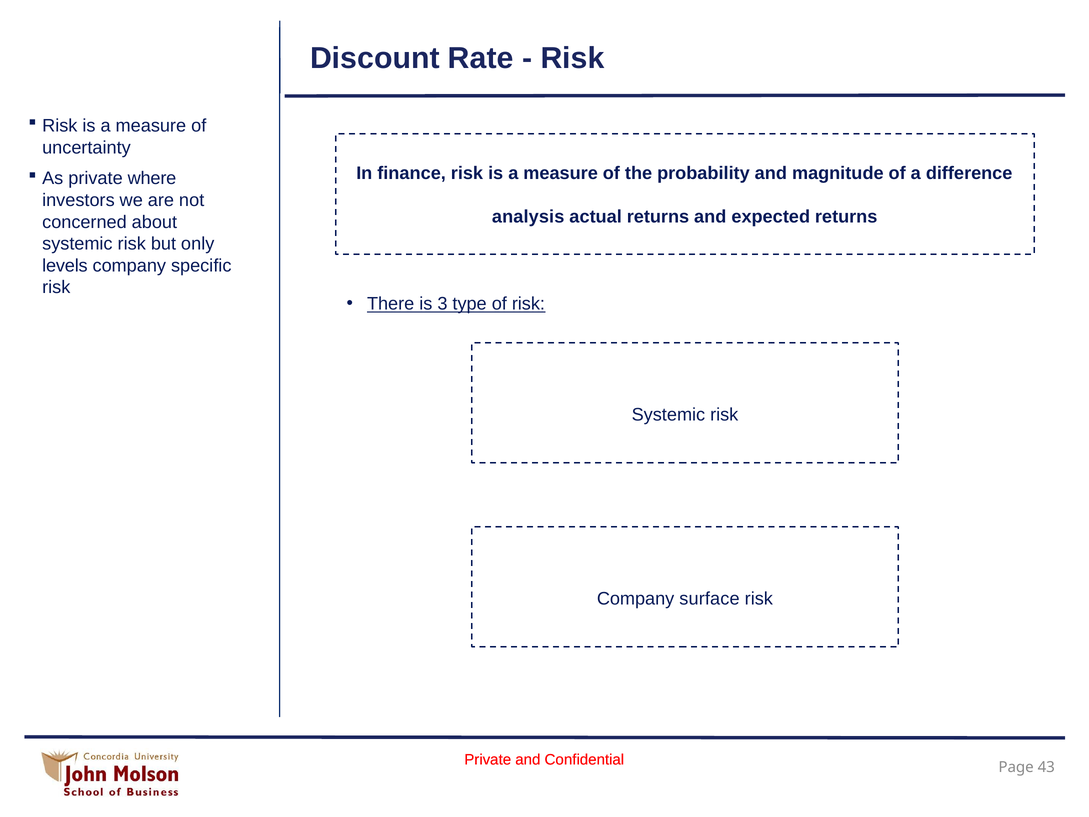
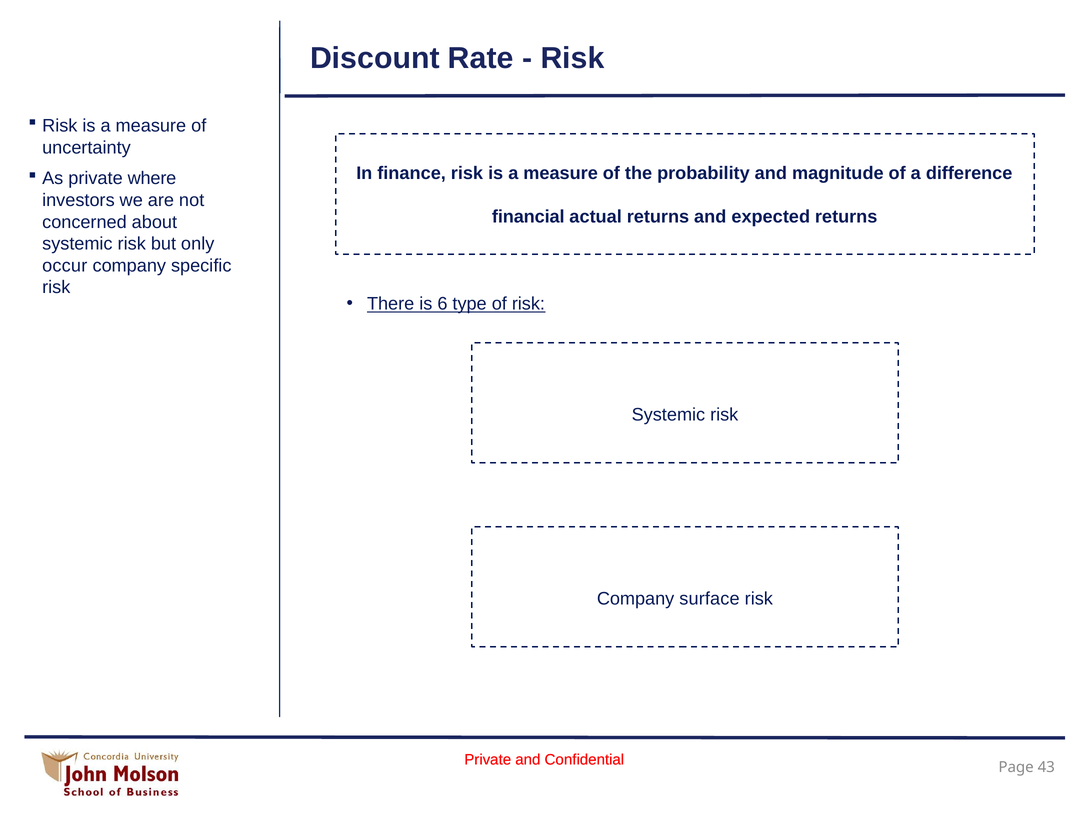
analysis: analysis -> financial (528, 217)
levels: levels -> occur (65, 266)
3: 3 -> 6 (443, 304)
